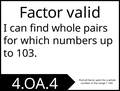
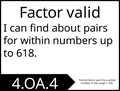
find whole: whole -> about (66, 28)
which: which -> within (35, 41)
103: 103 -> 618 (27, 54)
